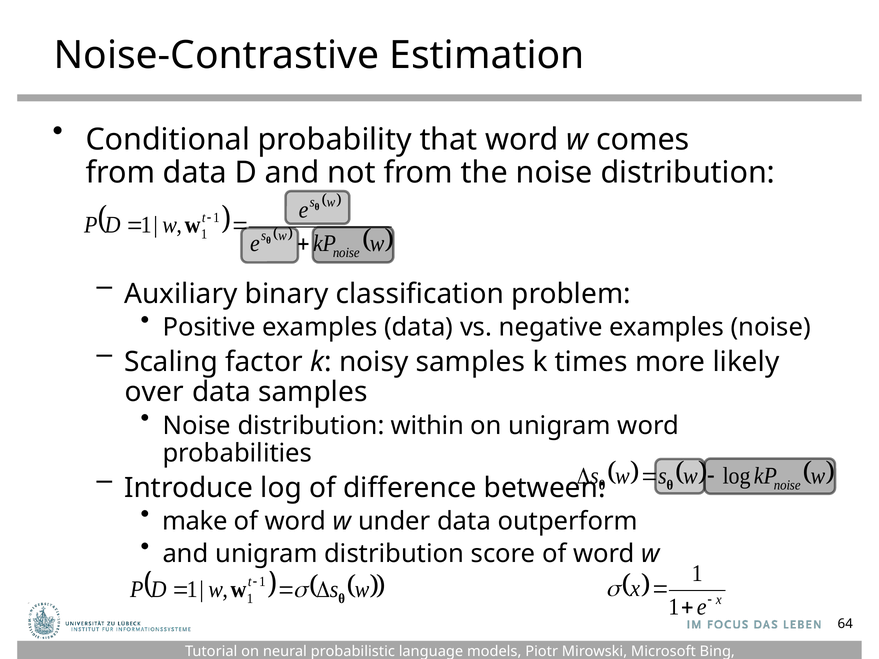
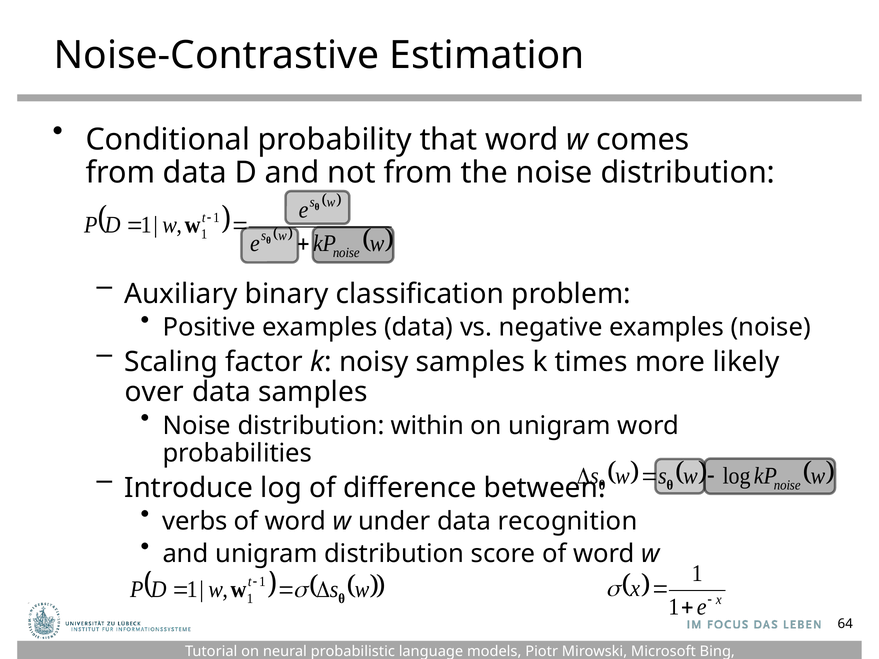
make: make -> verbs (195, 522)
outperform: outperform -> recognition (567, 522)
